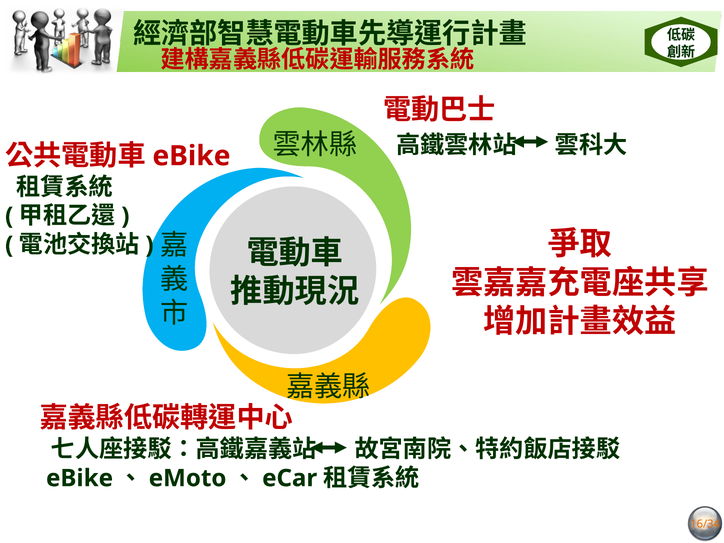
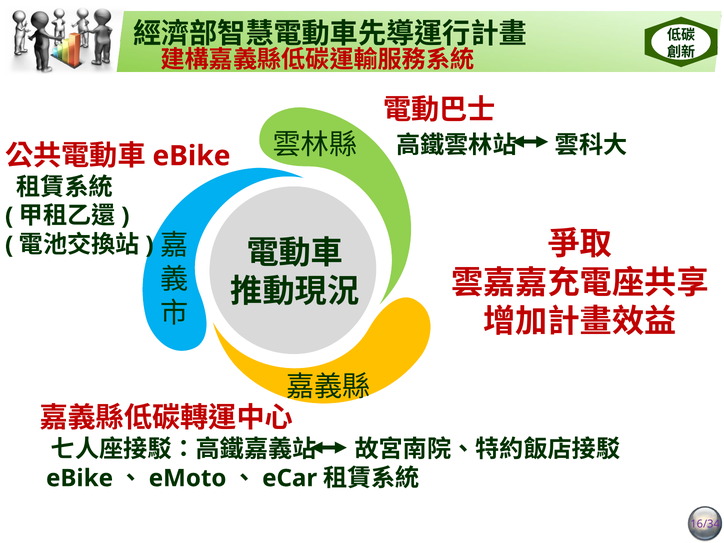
16/34 colour: orange -> purple (705, 524)
